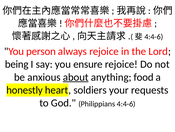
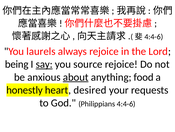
person: person -> laurels (41, 51)
say underline: none -> present (44, 64)
ensure: ensure -> source (88, 64)
soldiers: soldiers -> desired (90, 90)
